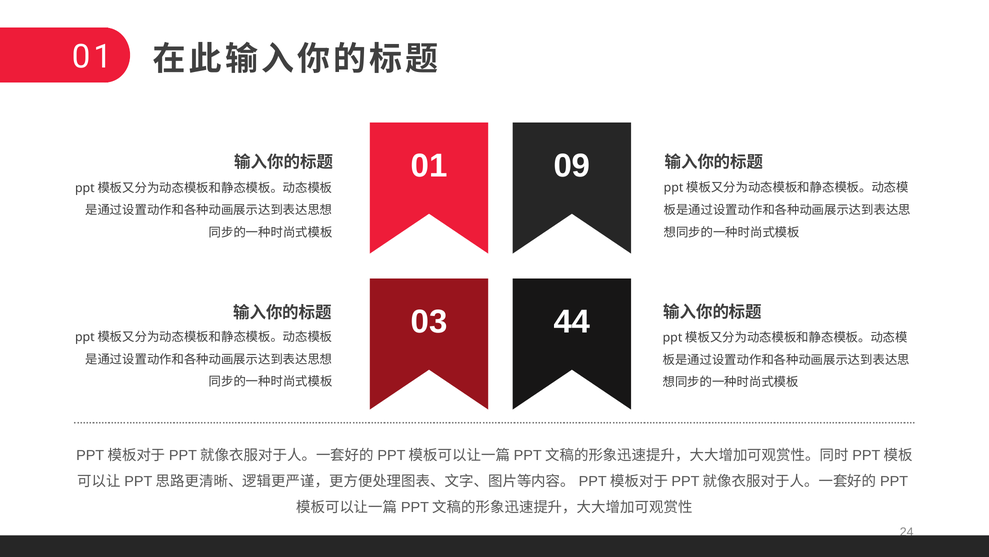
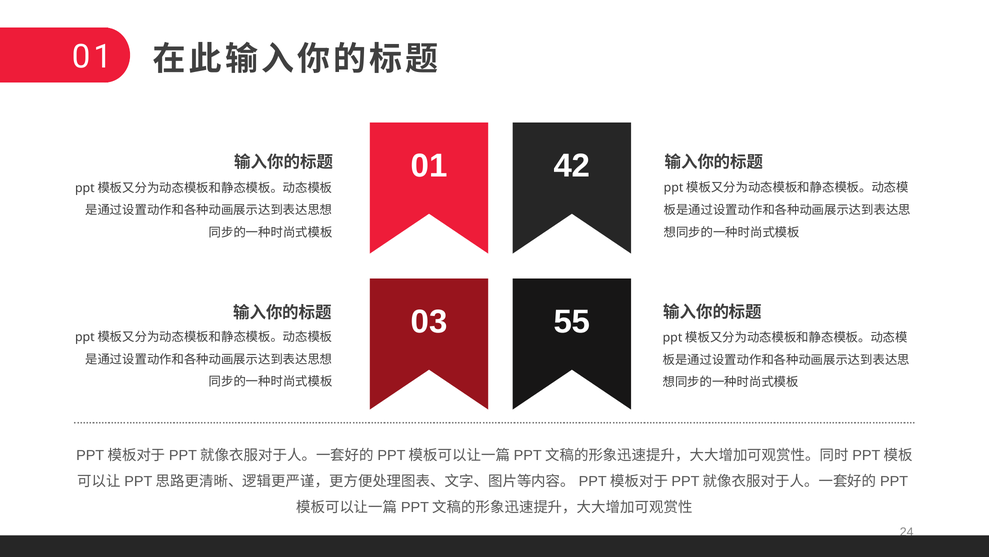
09: 09 -> 42 (572, 166)
44: 44 -> 55 (572, 322)
